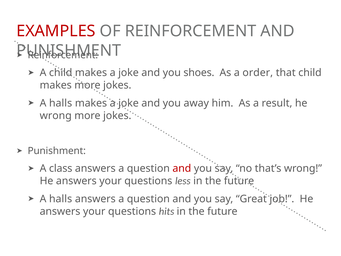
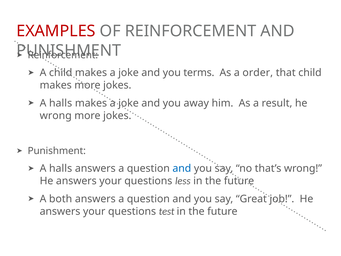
shoes: shoes -> terms (199, 73)
class: class -> halls (61, 168)
and colour: red -> blue (182, 168)
halls: halls -> both (61, 199)
hits: hits -> test (167, 211)
